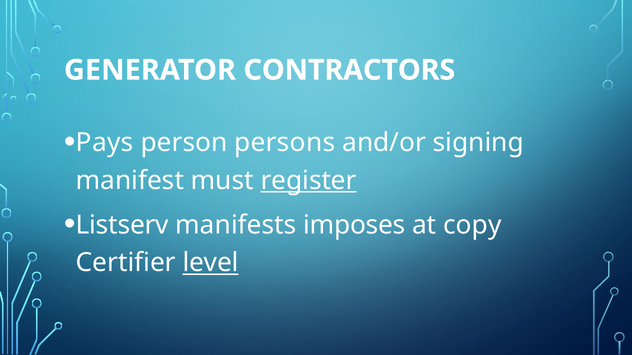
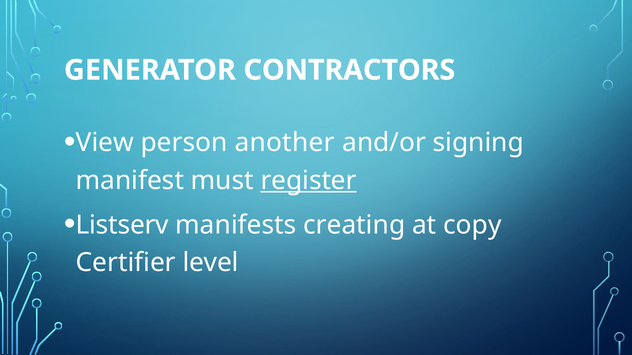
Pays: Pays -> View (105, 143)
persons: persons -> another (285, 143)
imposes: imposes -> creating (354, 225)
level underline: present -> none (211, 263)
